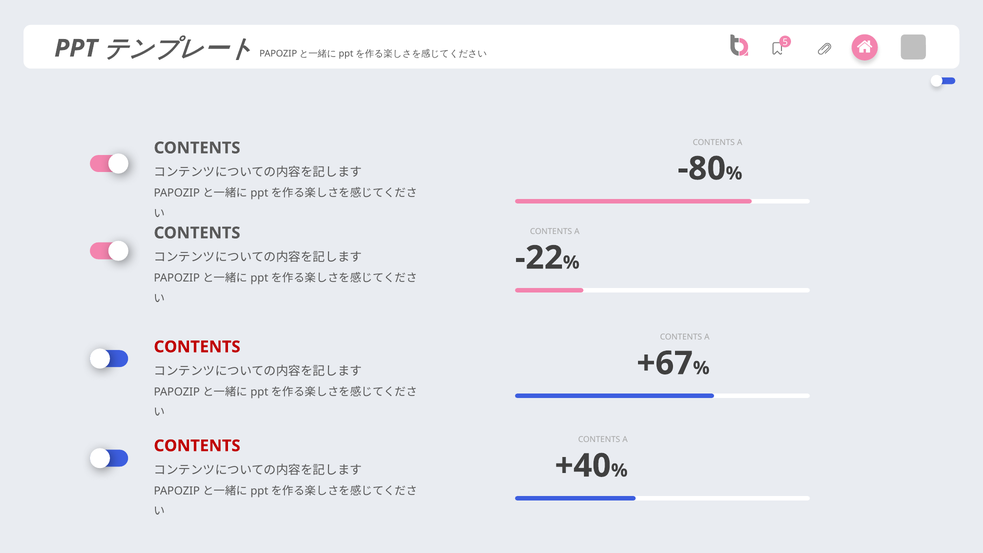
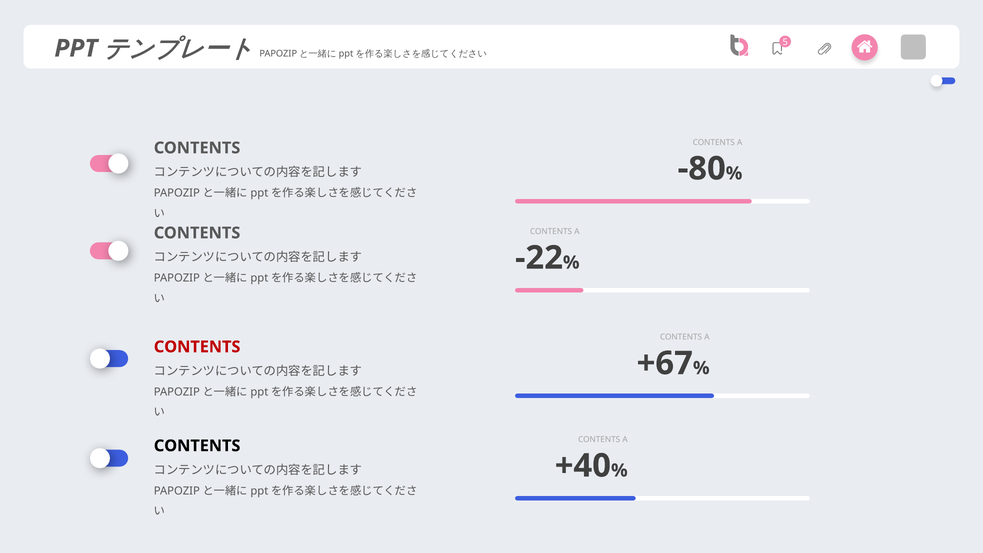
CONTENTS colour: red -> black (197, 446)
